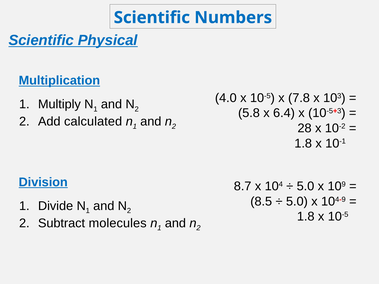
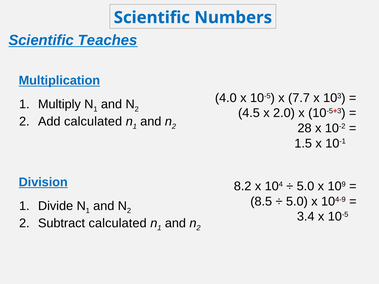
Physical: Physical -> Teaches (108, 40)
7.8: 7.8 -> 7.7 (299, 98)
5.8: 5.8 -> 4.5 (249, 113)
6.4: 6.4 -> 2.0 (284, 113)
1.8: 1.8 -> 1.5 (303, 143)
8.7: 8.7 -> 8.2 (243, 186)
1.8: 1.8 -> 3.4 (306, 217)
Subtract molecules: molecules -> calculated (118, 223)
